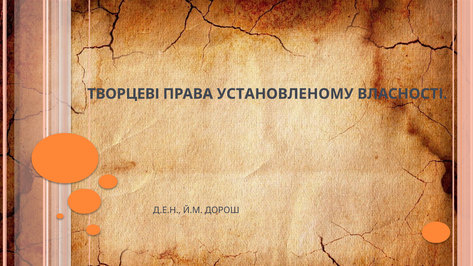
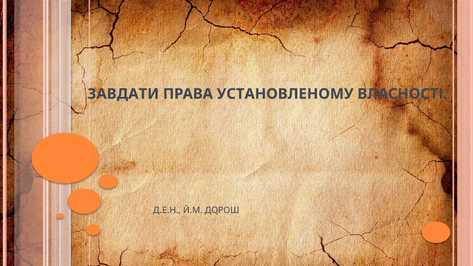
ТВОРЦЕВІ: ТВОРЦЕВІ -> ЗАВДАТИ (123, 94)
